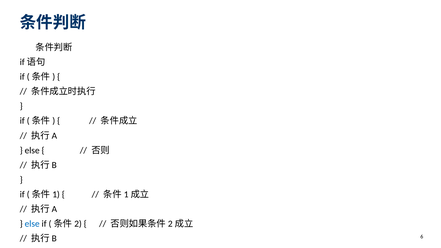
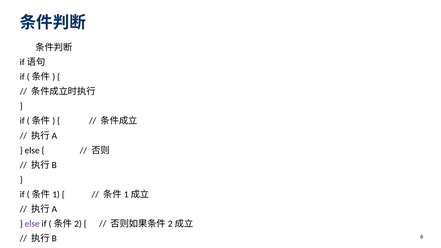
else colour: blue -> purple (32, 224)
